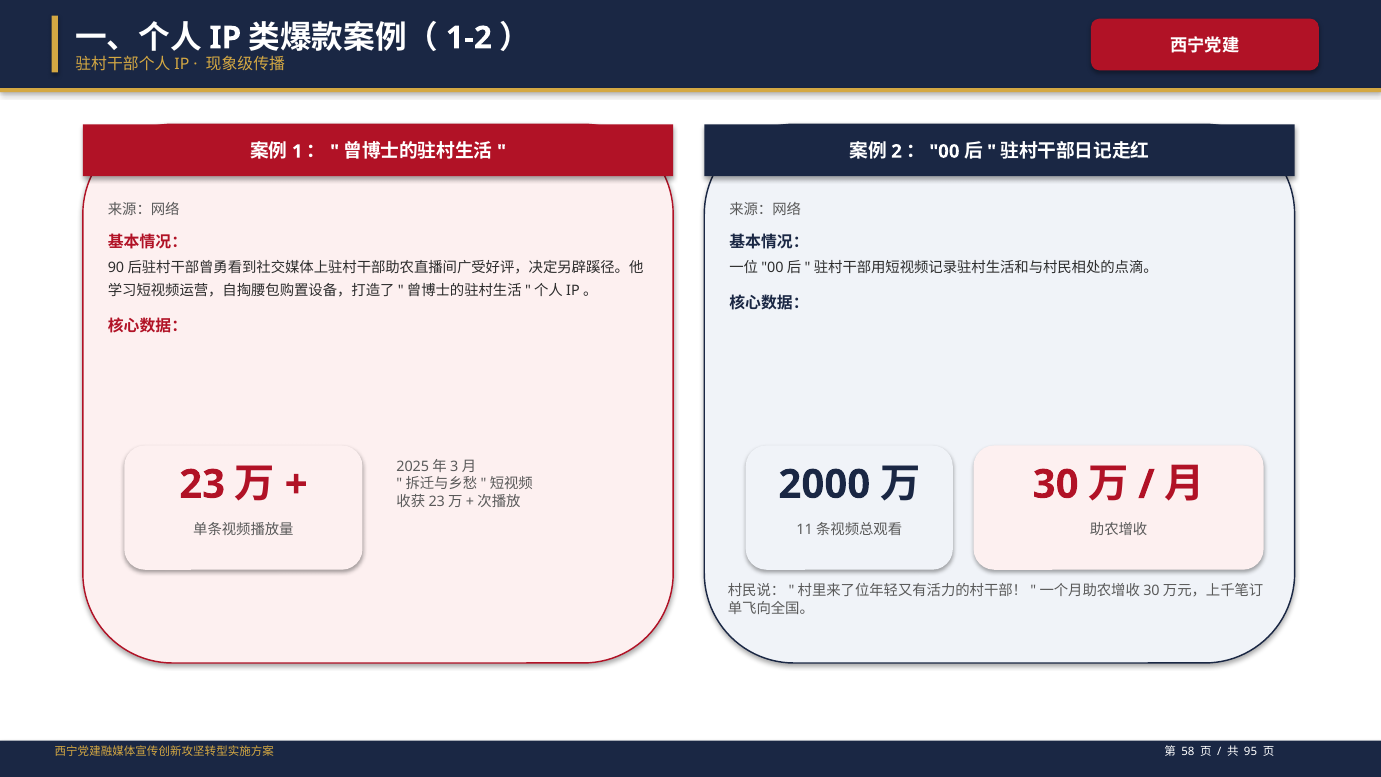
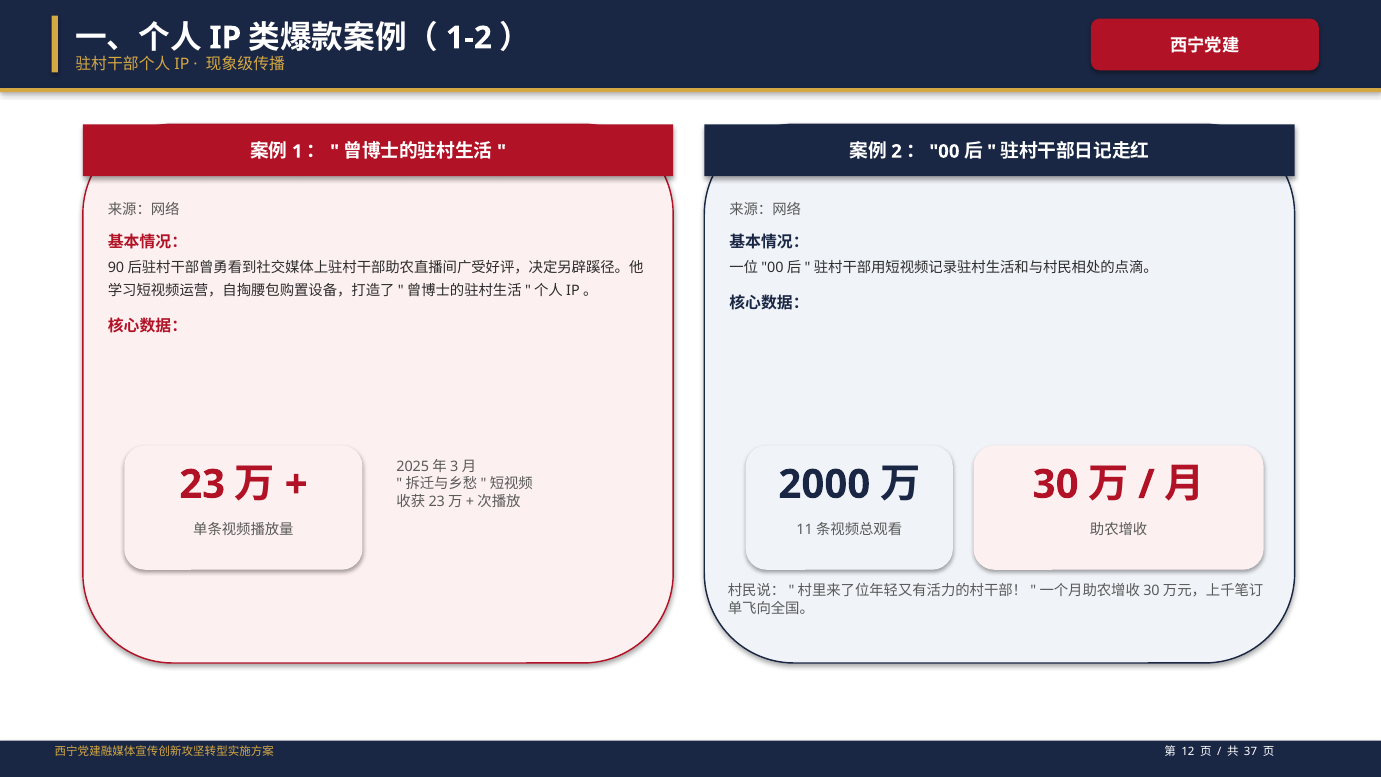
58: 58 -> 12 (1188, 752)
95: 95 -> 37 (1251, 752)
